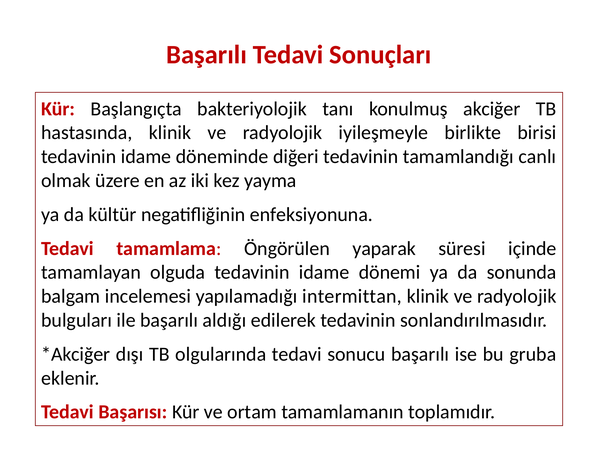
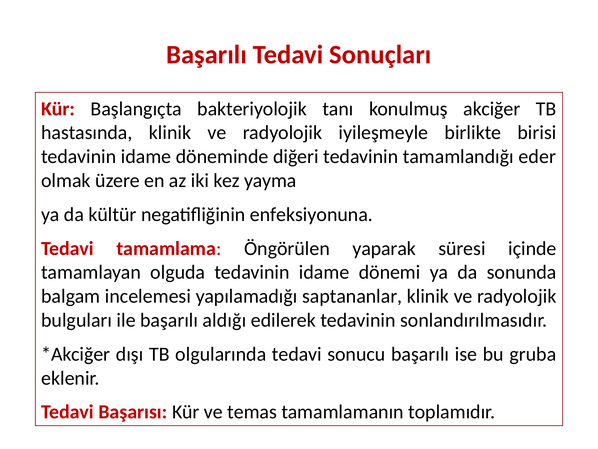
canlı: canlı -> eder (537, 157)
intermittan: intermittan -> saptananlar (352, 296)
ortam: ortam -> temas (252, 412)
